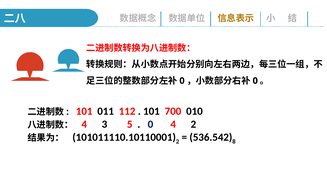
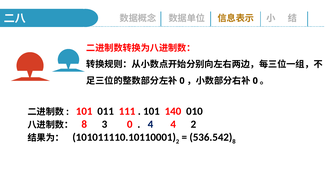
112: 112 -> 111 (127, 111)
700: 700 -> 140 (173, 111)
4: 4 -> 8 (84, 124)
3 5: 5 -> 0 (130, 124)
0: 0 -> 4 (150, 124)
